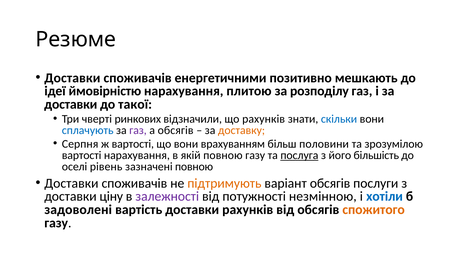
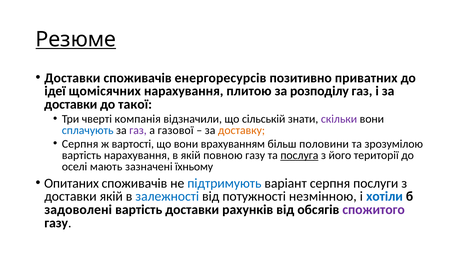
Резюме underline: none -> present (76, 39)
енергетичними: енергетичними -> енергоресурсів (220, 78)
мешкають: мешкають -> приватних (366, 78)
ймовірністю: ймовірністю -> щомісячних (105, 91)
ринкових: ринкових -> компанія (138, 119)
що рахунків: рахунків -> сільській (264, 119)
скільки colour: blue -> purple (339, 119)
а обсягів: обсягів -> газової (176, 130)
вартості: вартості -> вартість (82, 155)
більшість: більшість -> території (376, 155)
рівень: рівень -> мають (106, 166)
зазначені повною: повною -> їхньому (194, 166)
Доставки: Доставки -> Опитаних (72, 183)
підтримують colour: orange -> blue (224, 183)
варіант обсягів: обсягів -> серпня (330, 183)
доставки ціну: ціну -> якій (111, 196)
залежності colour: purple -> blue (167, 196)
спожитого colour: orange -> purple (374, 210)
